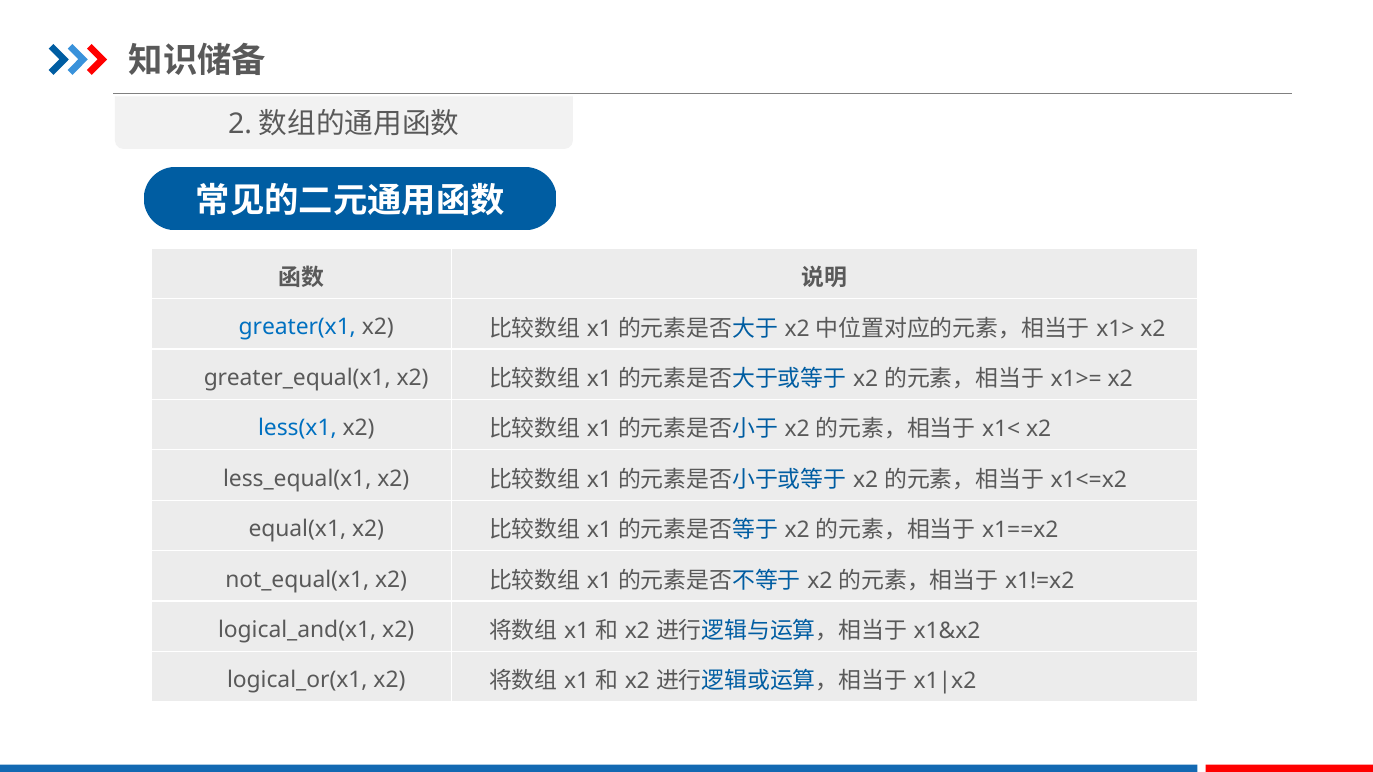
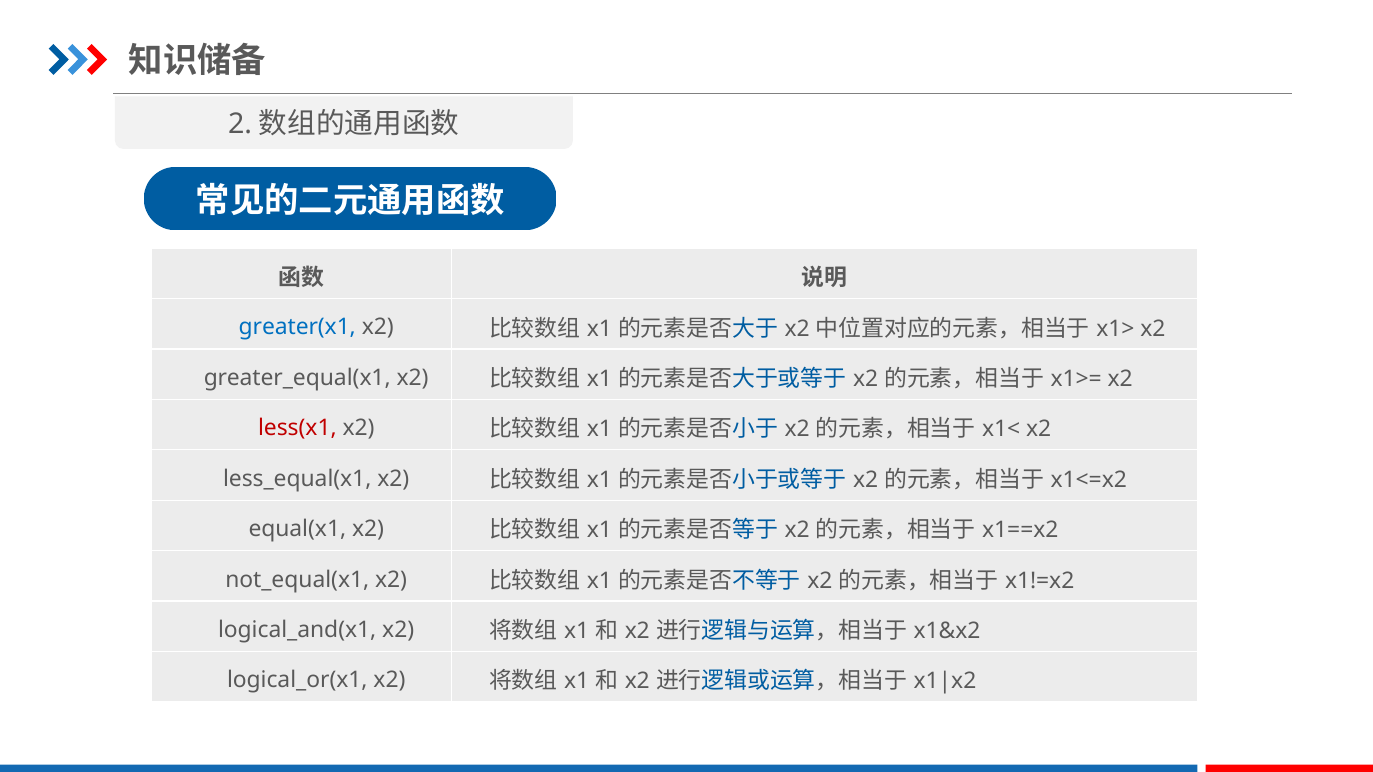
less(x1 colour: blue -> red (297, 429)
